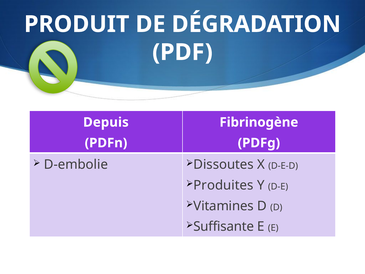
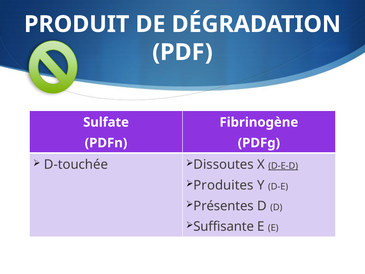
Depuis: Depuis -> Sulfate (106, 122)
D-embolie: D-embolie -> D-touchée (76, 164)
D-E-D underline: none -> present (283, 166)
Vitamines: Vitamines -> Présentes (224, 206)
